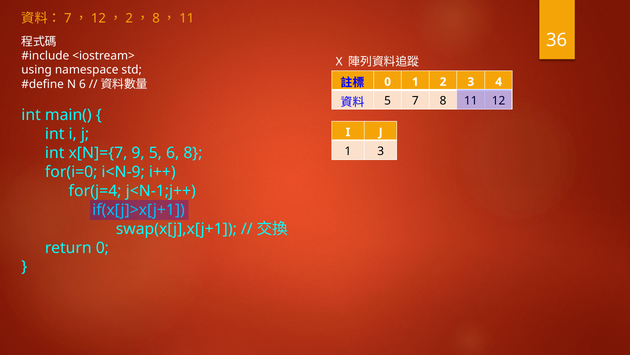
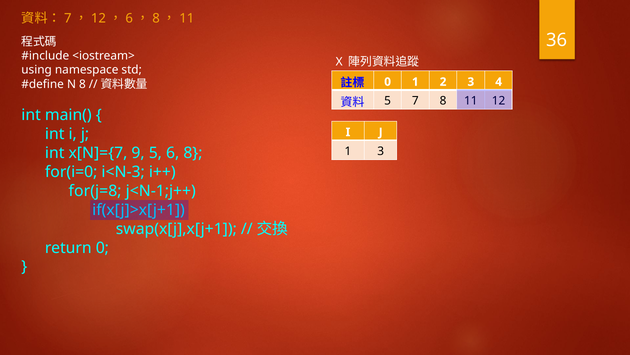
2: 2 -> 6 (129, 18)
N 6: 6 -> 8 (82, 84)
i<N-9: i<N-9 -> i<N-3 (123, 172)
for(j=4: for(j=4 -> for(j=8 (95, 191)
